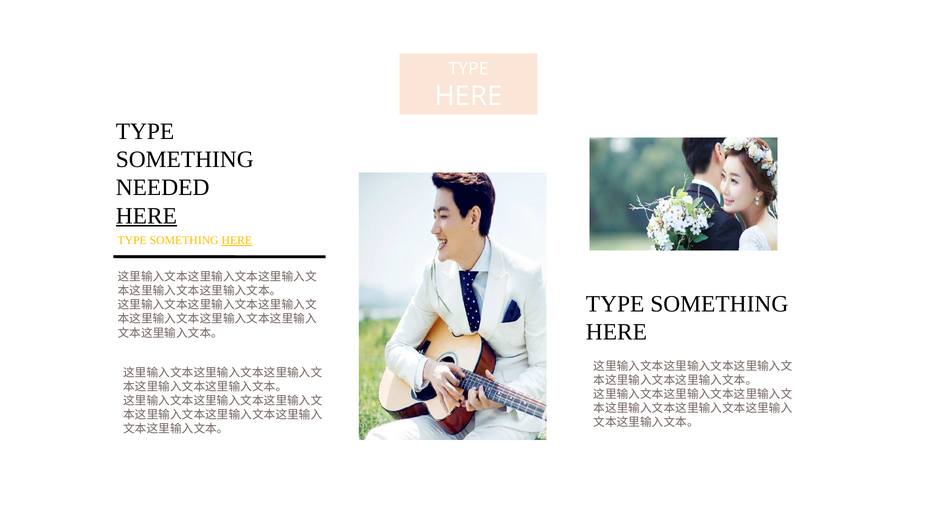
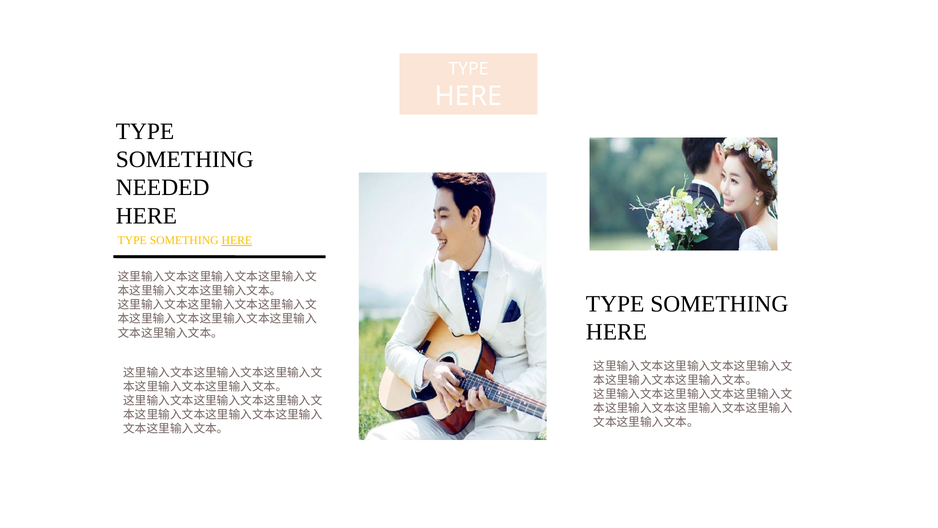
HERE underline: present -> none (146, 216)
